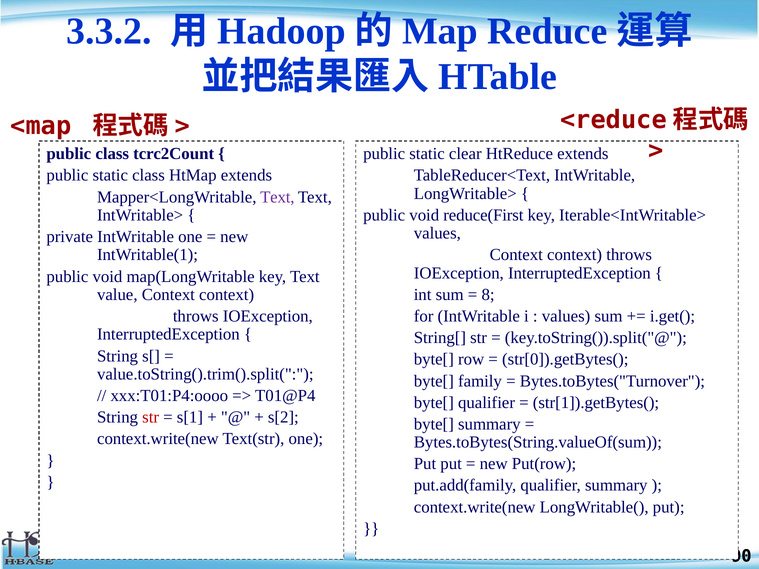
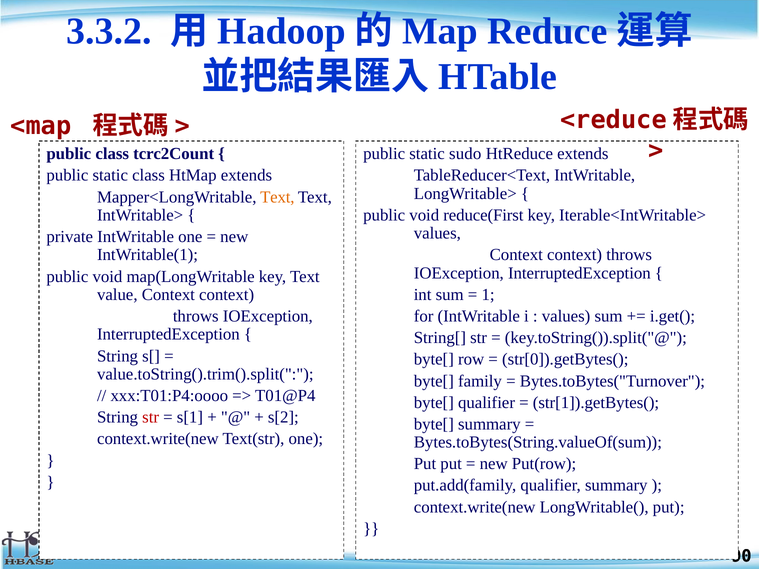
clear: clear -> sudo (465, 154)
Text colour: purple -> orange (277, 197)
8: 8 -> 1 (488, 295)
